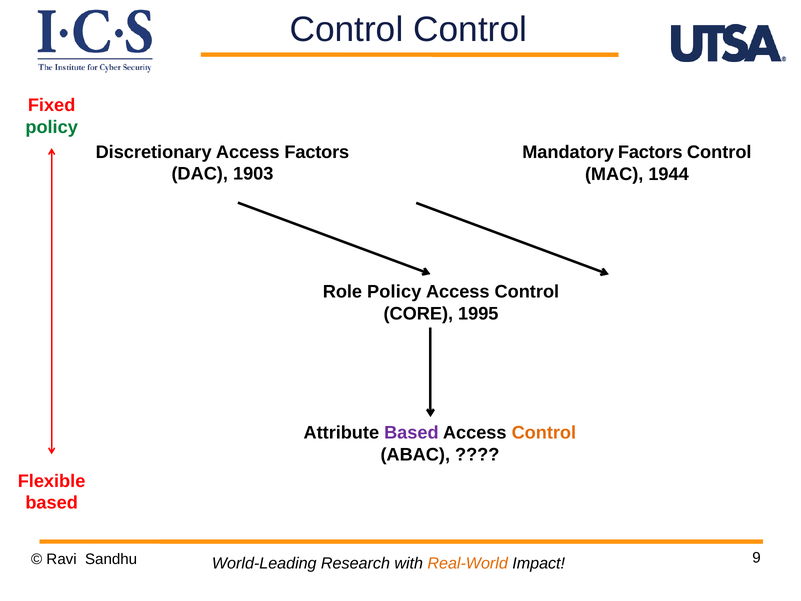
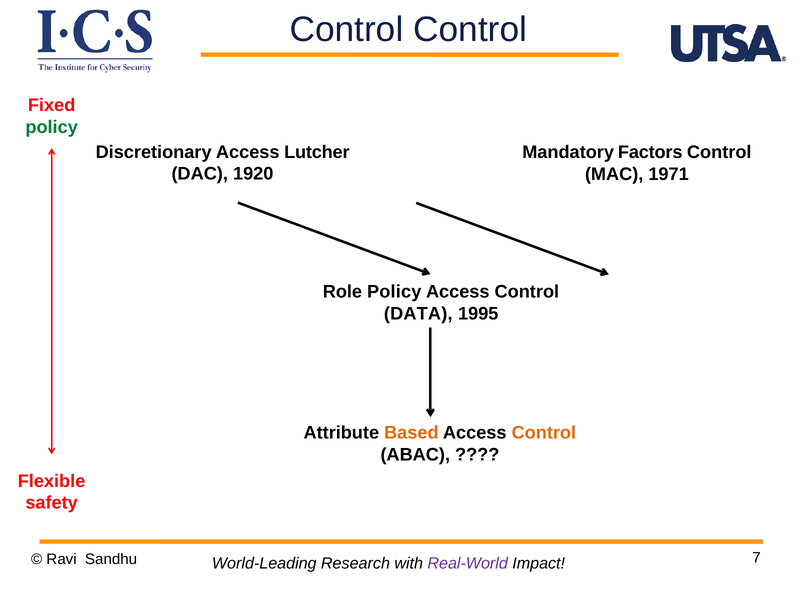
Access Factors: Factors -> Lutcher (317, 152)
1903: 1903 -> 1920 (253, 174)
1944: 1944 -> 1971 (669, 174)
CORE: CORE -> DATA (418, 313)
Based colour: purple -> orange (411, 433)
based: based -> safety (52, 503)
9: 9 -> 7 (756, 557)
Real-World colour: orange -> purple (468, 563)
